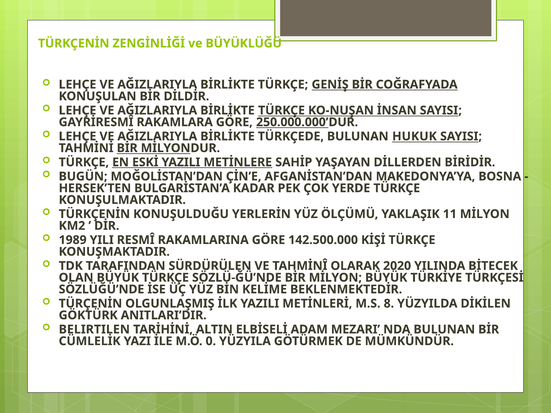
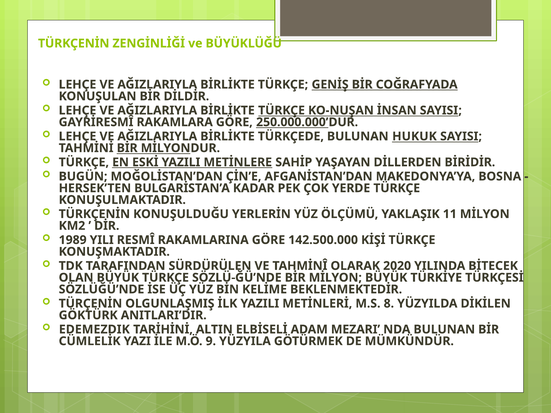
BELIRTILEN: BELIRTILEN -> EDEMEZDIK (94, 330)
0: 0 -> 9 (211, 341)
